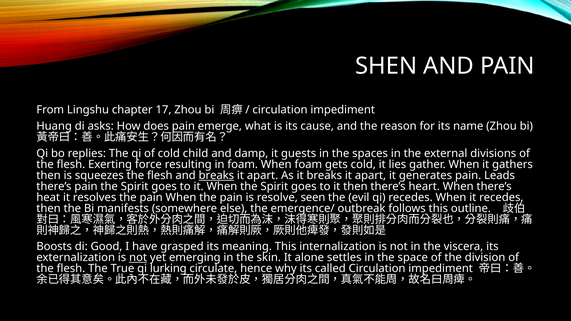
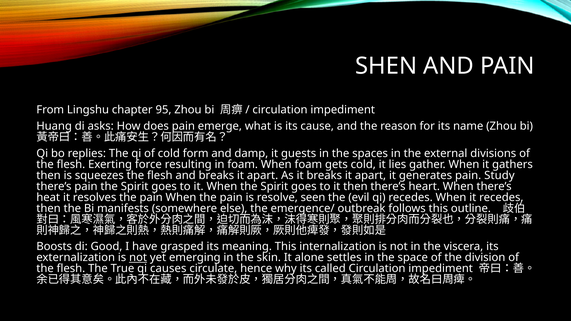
17: 17 -> 95 (163, 110)
child: child -> form (196, 154)
breaks underline: present -> none (216, 176)
Leads: Leads -> Study (499, 176)
lurking: lurking -> causes (168, 269)
